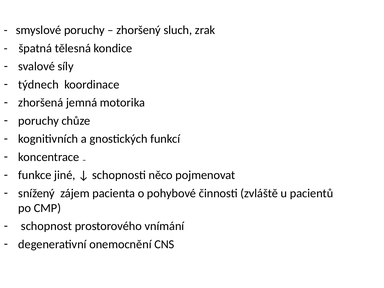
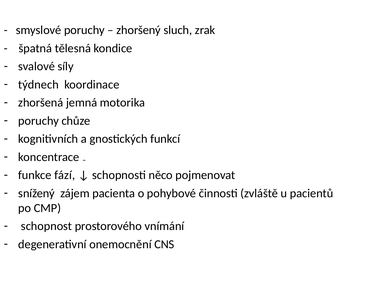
jiné: jiné -> fází (65, 175)
